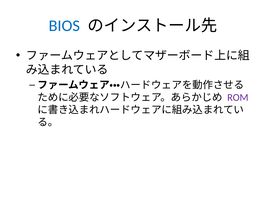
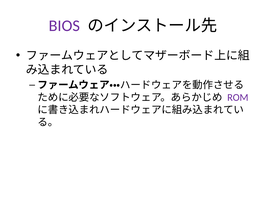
BIOS colour: blue -> purple (64, 26)
